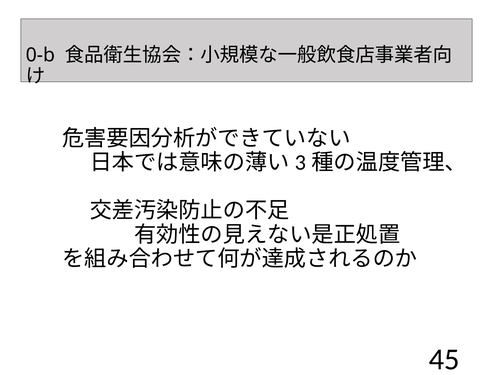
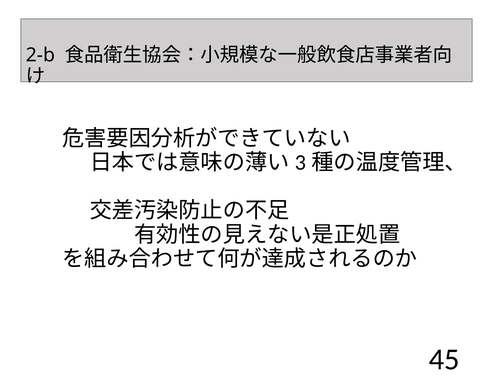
0-b: 0-b -> 2-b (41, 55)
